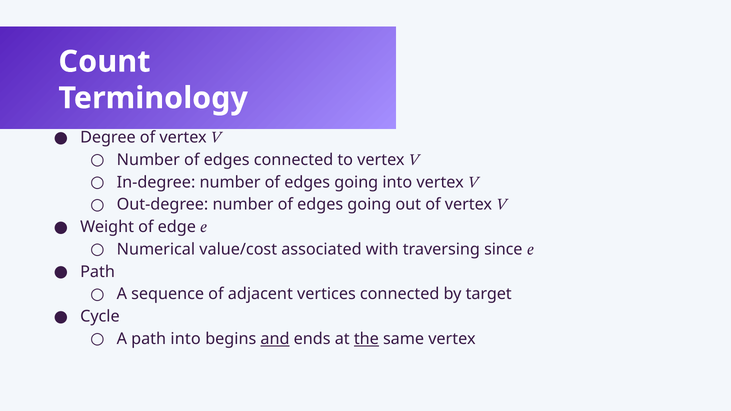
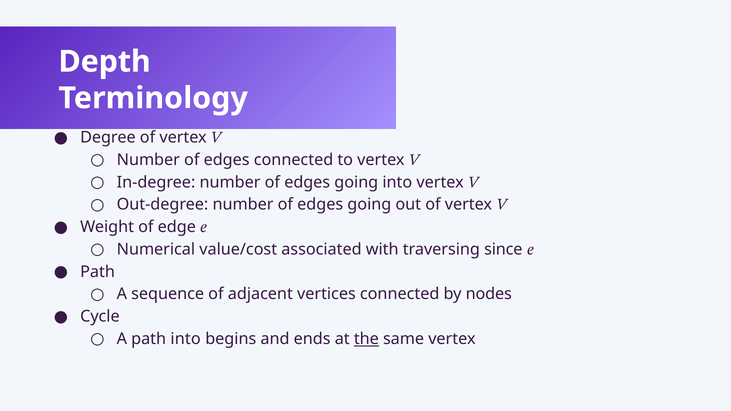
Count: Count -> Depth (105, 62)
target: target -> nodes (489, 294)
and underline: present -> none (275, 339)
